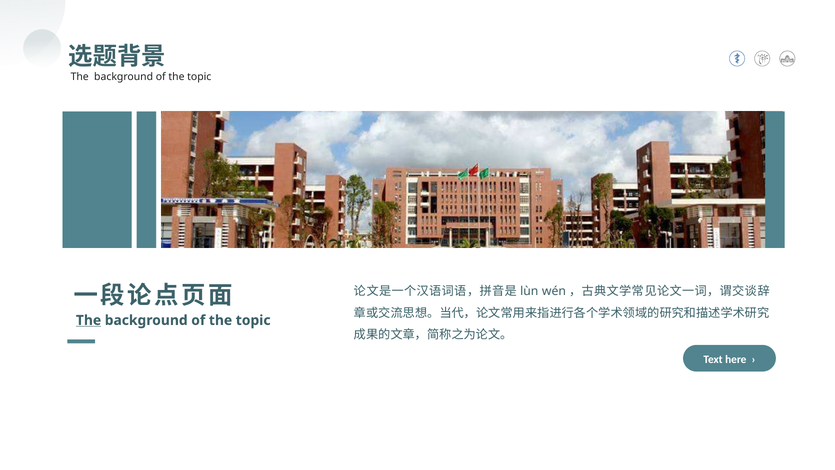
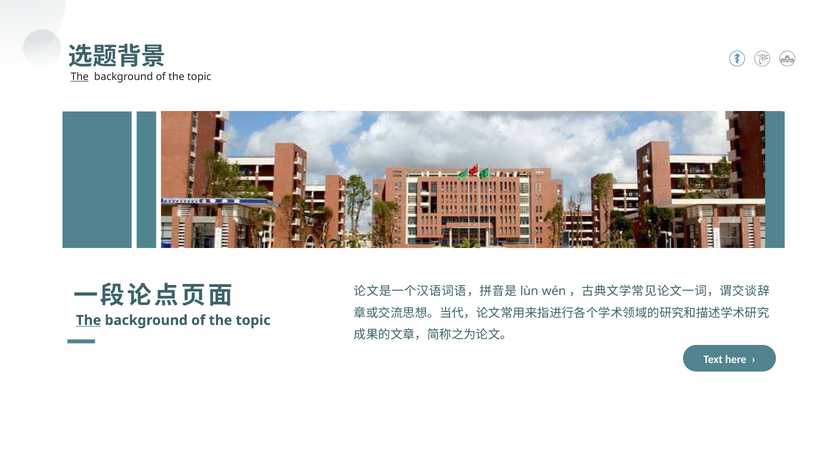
The underline: none -> present (80, 77)
